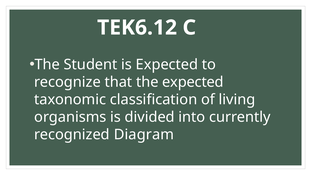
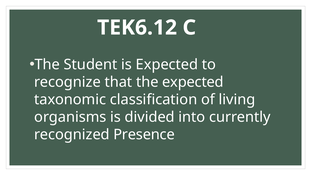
Diagram: Diagram -> Presence (144, 135)
